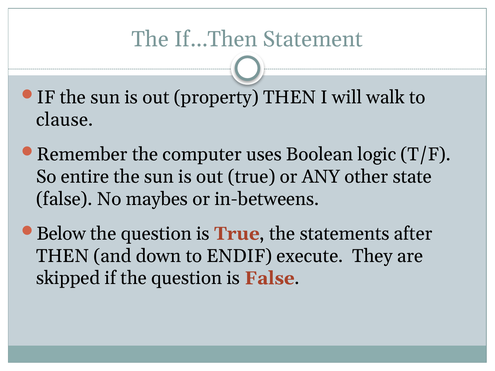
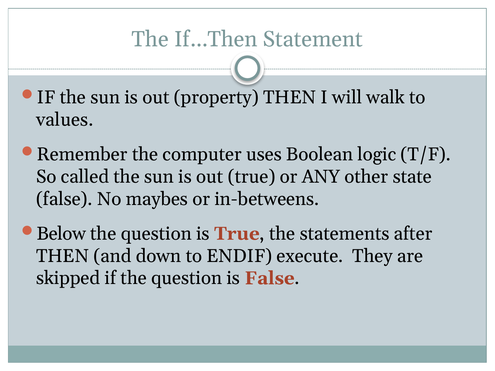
clause: clause -> values (65, 120)
entire: entire -> called (85, 177)
